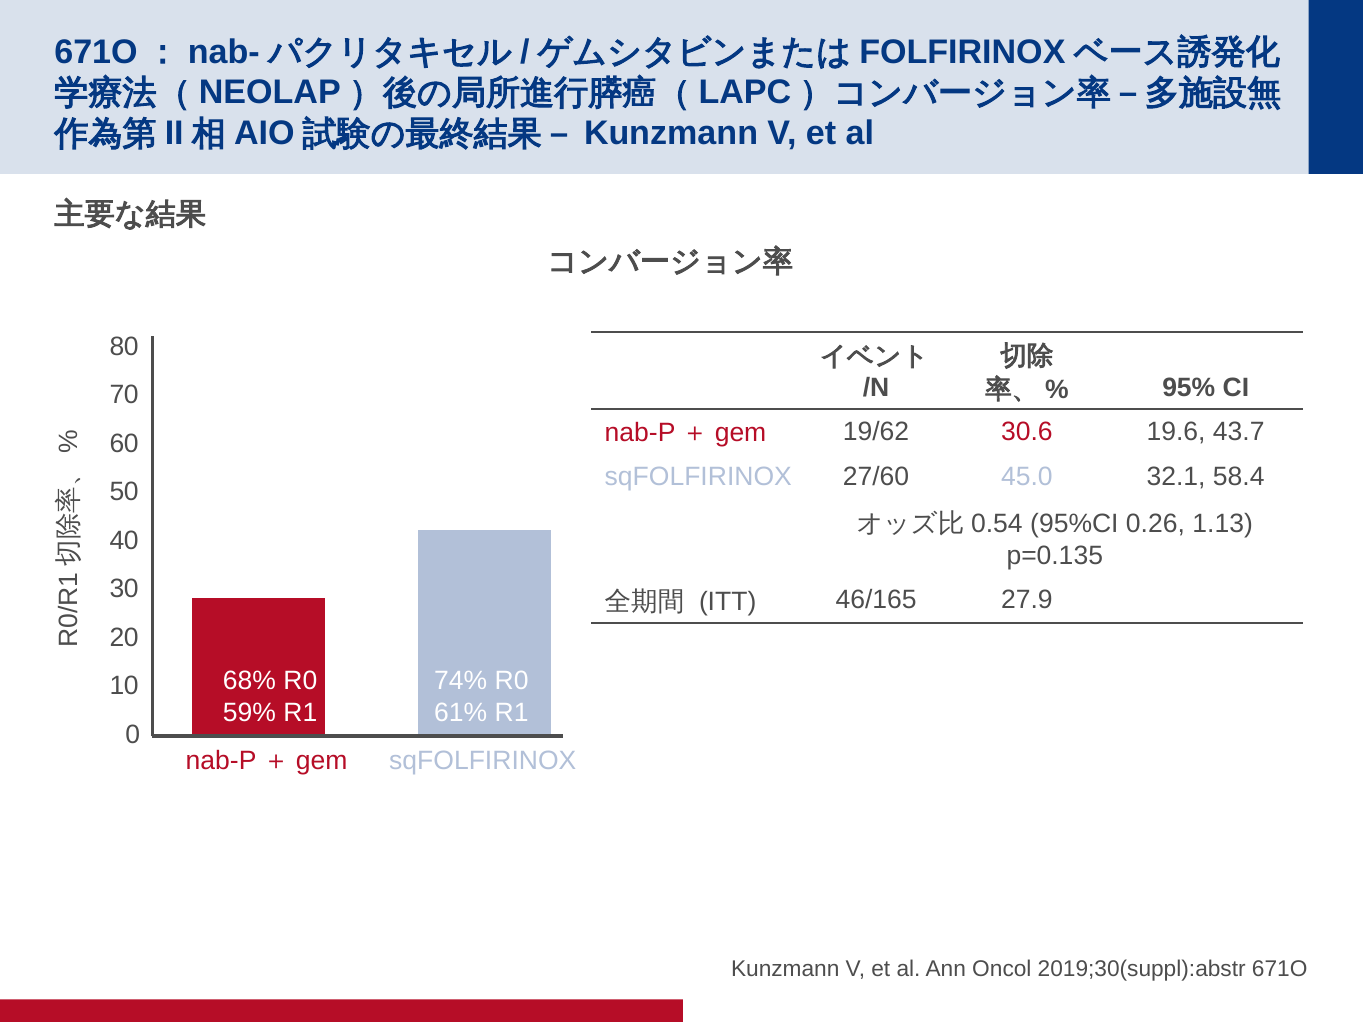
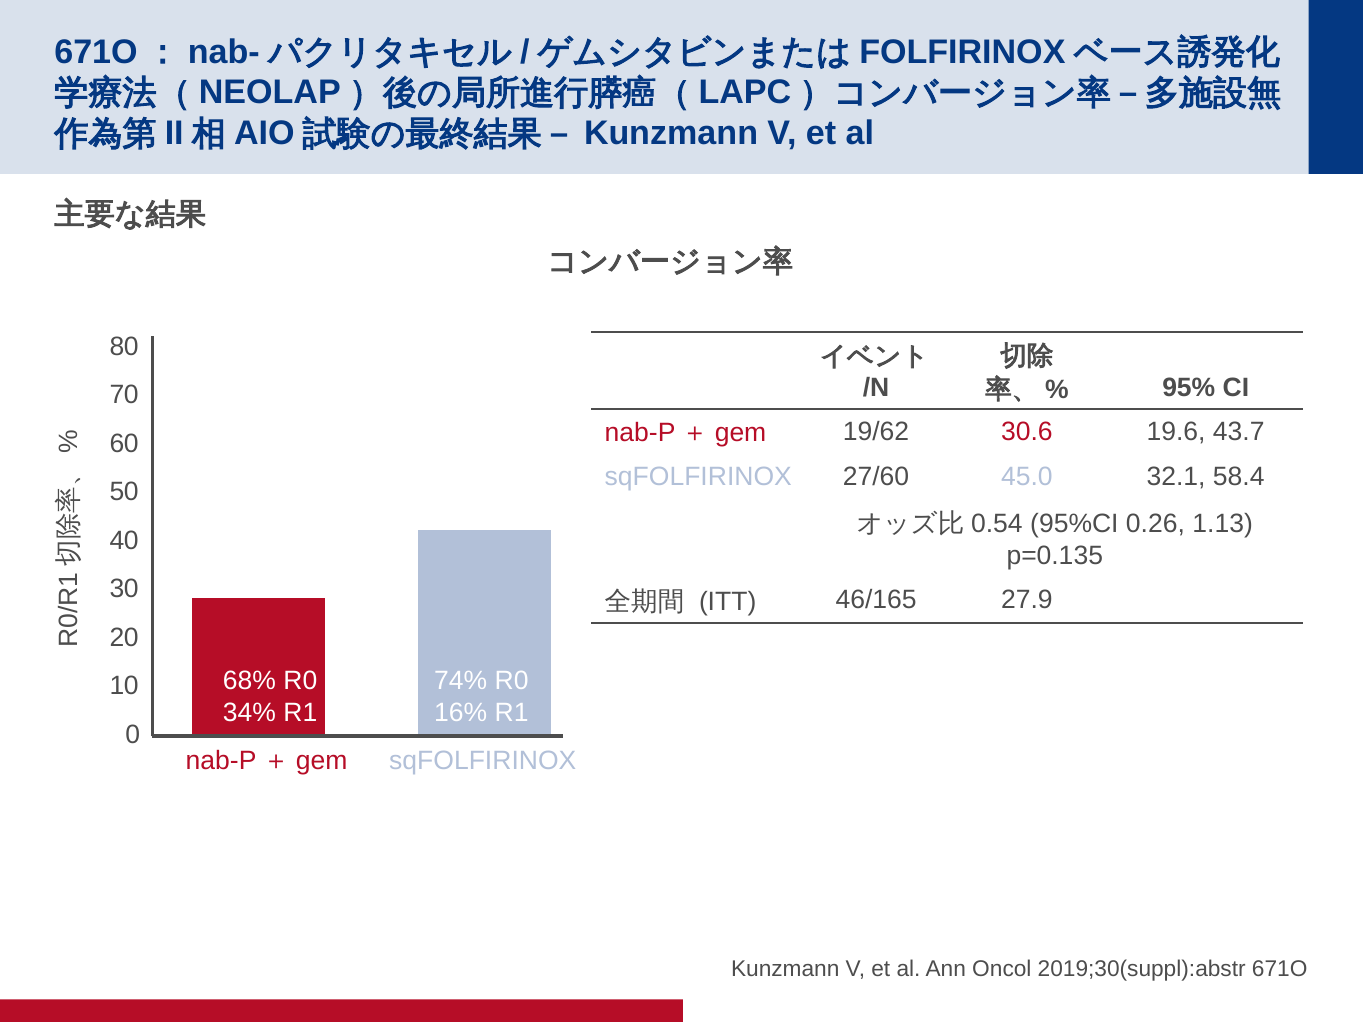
59%: 59% -> 34% (249, 713)
61%: 61% -> 16% (461, 713)
